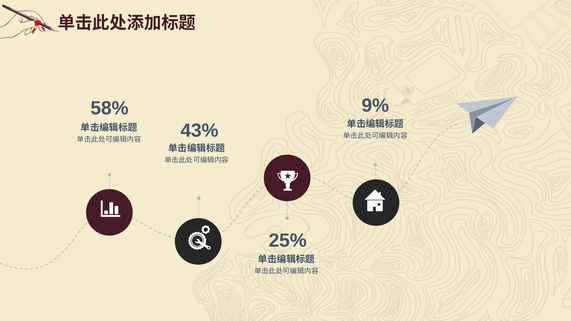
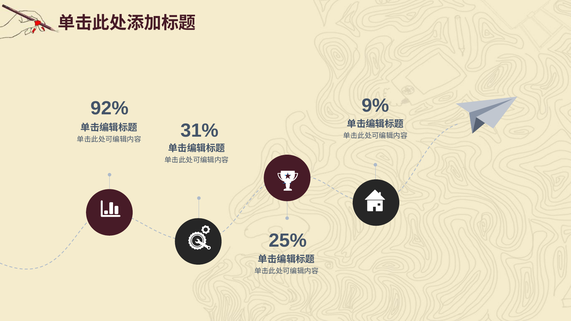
58%: 58% -> 92% (110, 108)
43%: 43% -> 31% (199, 131)
